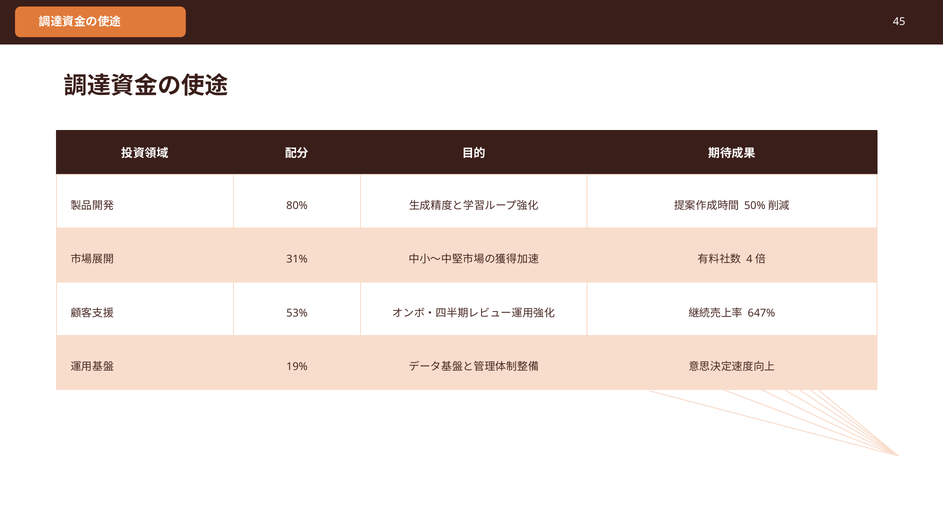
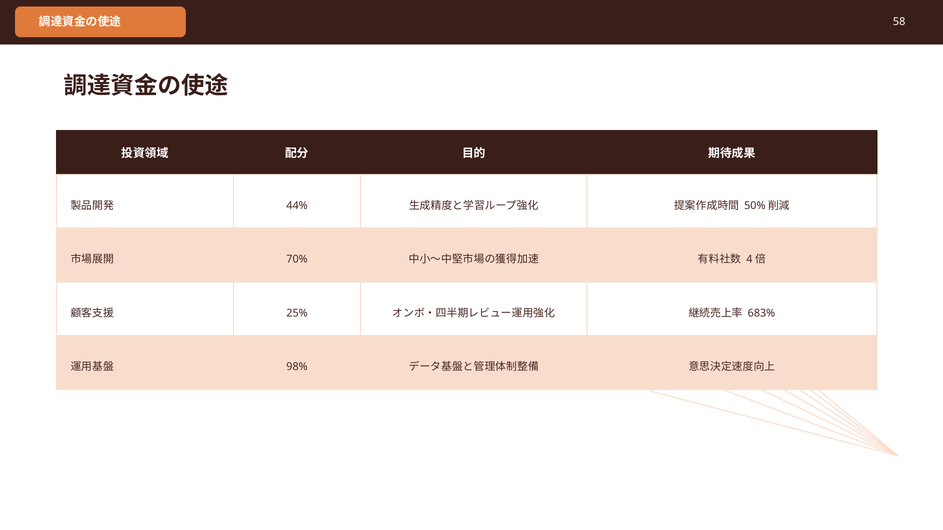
45: 45 -> 58 (899, 22)
80%: 80% -> 44% (297, 206)
31%: 31% -> 70% (297, 260)
53%: 53% -> 25% (297, 313)
647%: 647% -> 683% (761, 313)
19%: 19% -> 98% (297, 367)
